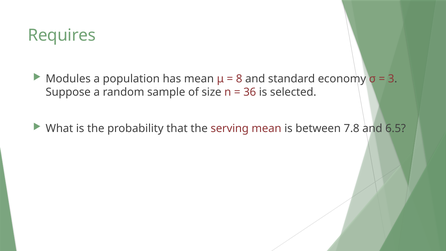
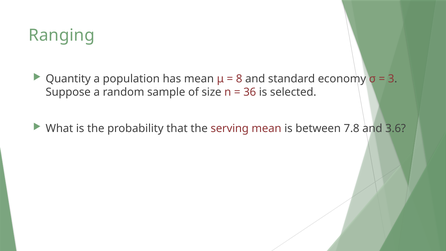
Requires: Requires -> Ranging (62, 35)
Modules: Modules -> Quantity (68, 79)
6.5: 6.5 -> 3.6 (396, 128)
